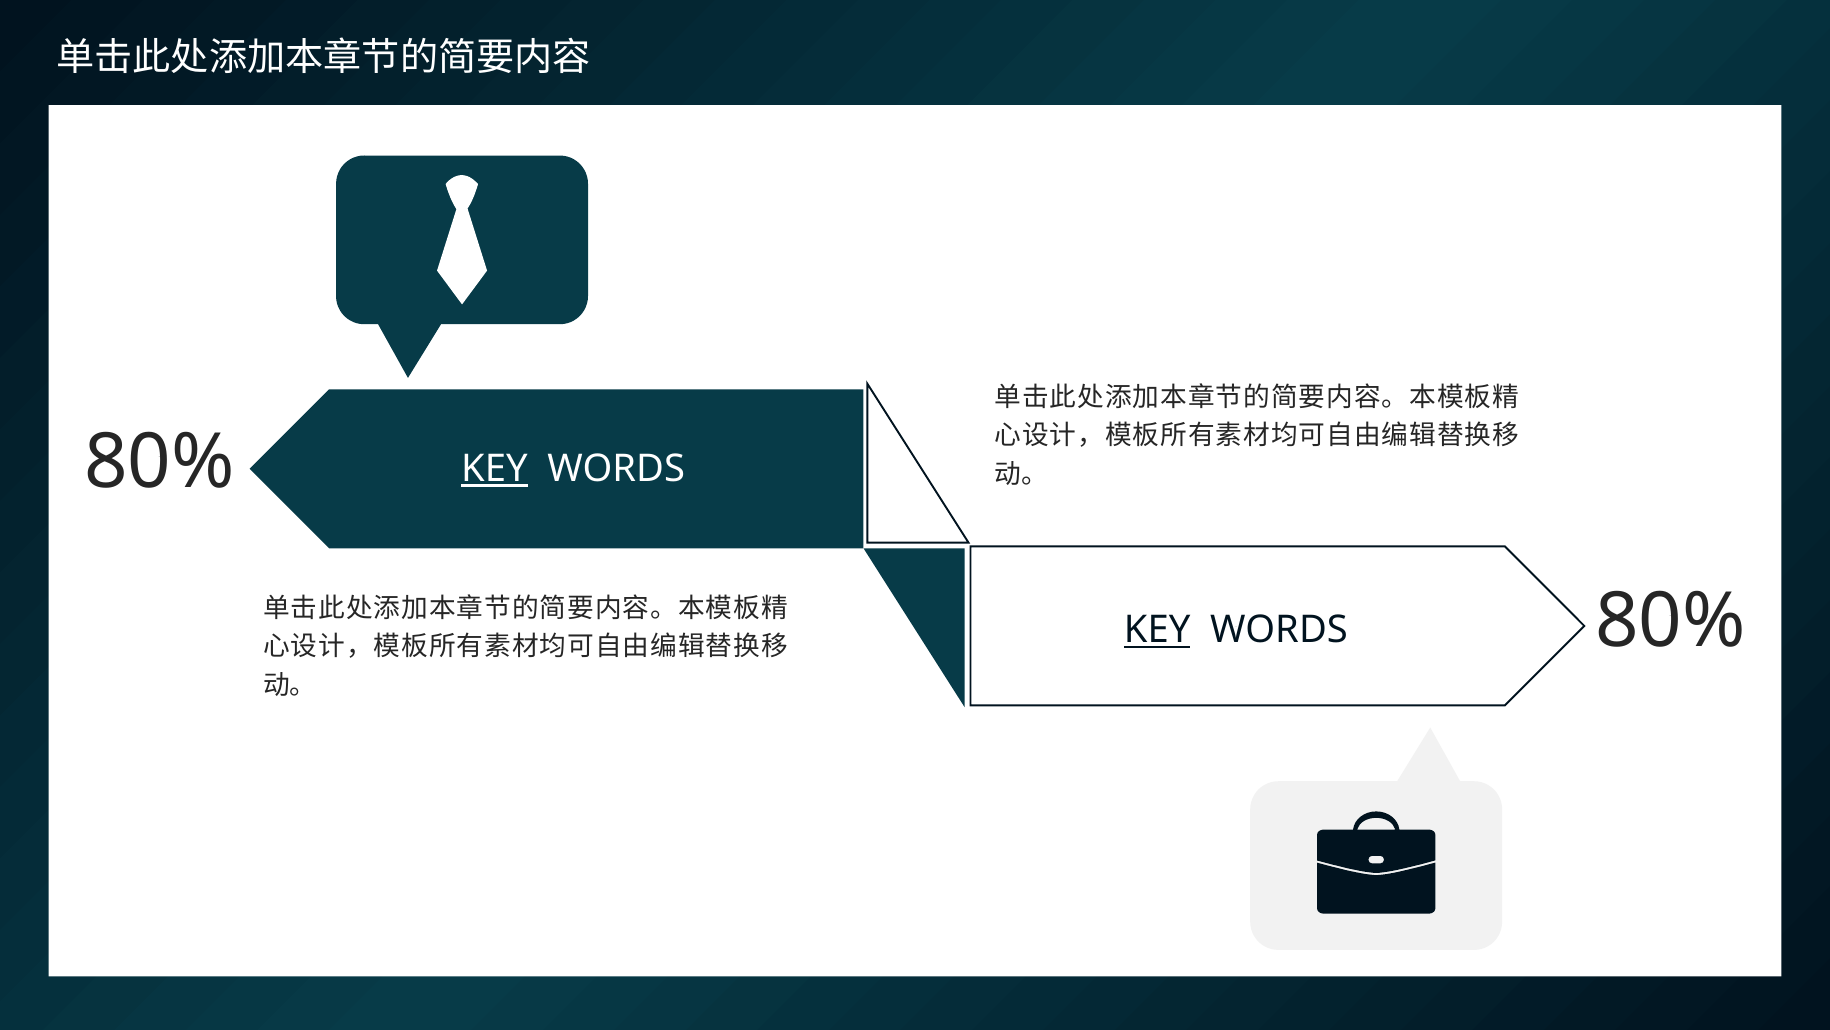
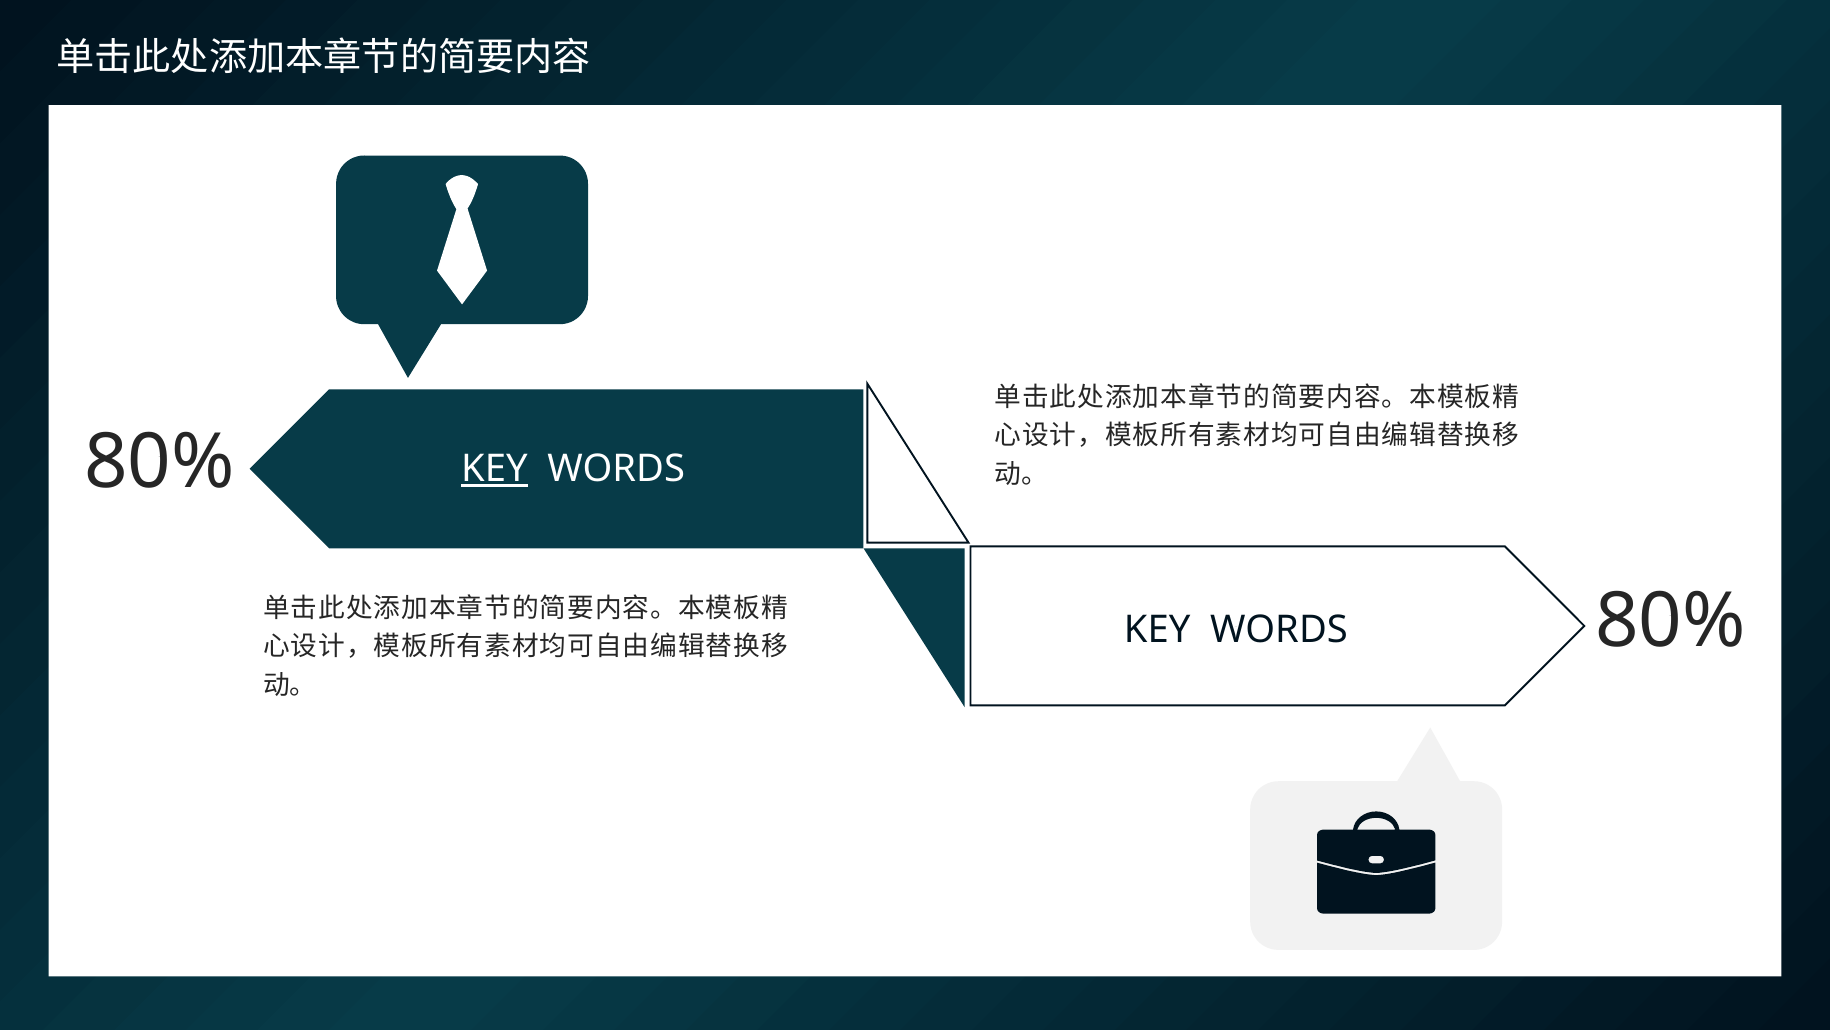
KEY underline: present -> none (1157, 630)
